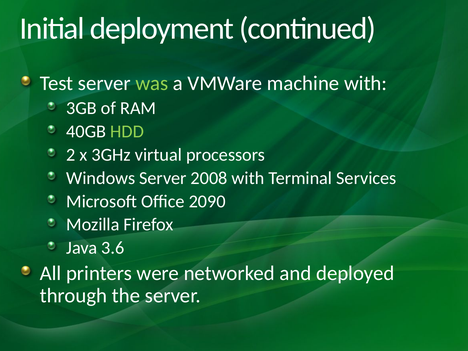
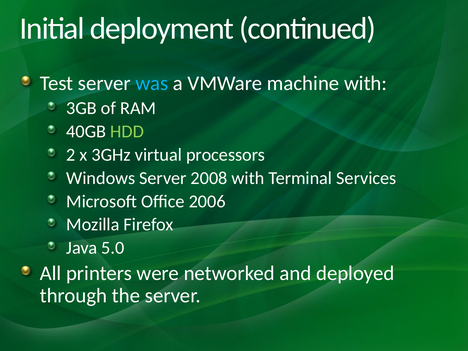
was colour: light green -> light blue (152, 83)
2090: 2090 -> 2006 (207, 201)
3.6: 3.6 -> 5.0 (113, 248)
